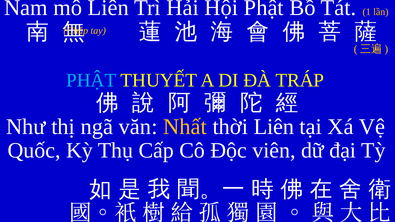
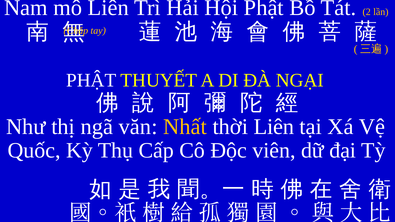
1: 1 -> 2 (367, 12)
PHẬT colour: light blue -> white (91, 80)
TRÁP: TRÁP -> NGẠI (300, 80)
